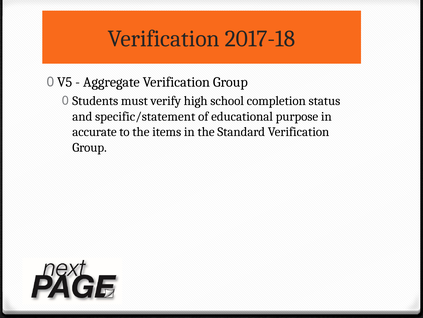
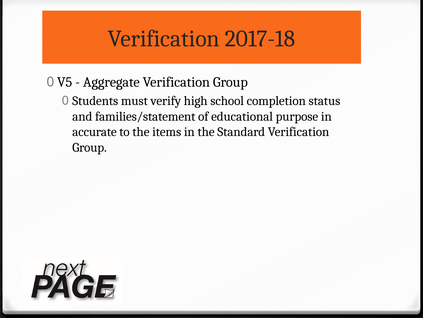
specific/statement: specific/statement -> families/statement (145, 116)
